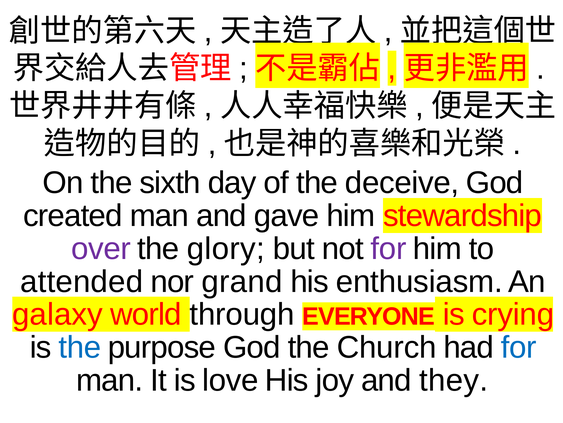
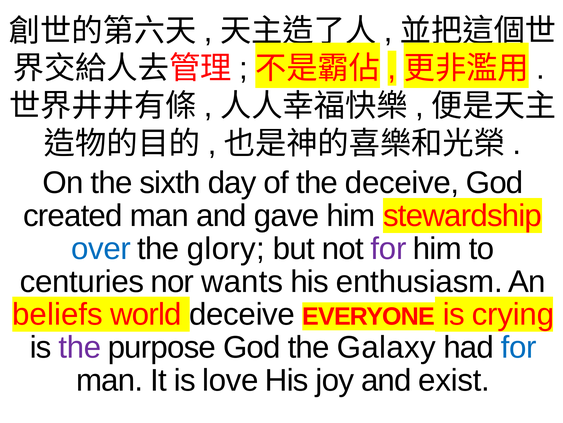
over colour: purple -> blue (101, 248)
attended: attended -> centuries (82, 281)
grand: grand -> wants (242, 281)
galaxy: galaxy -> beliefs (58, 314)
world through: through -> deceive (242, 314)
the colour: blue -> purple (80, 347)
Church: Church -> Galaxy (386, 347)
they: they -> exist (454, 380)
